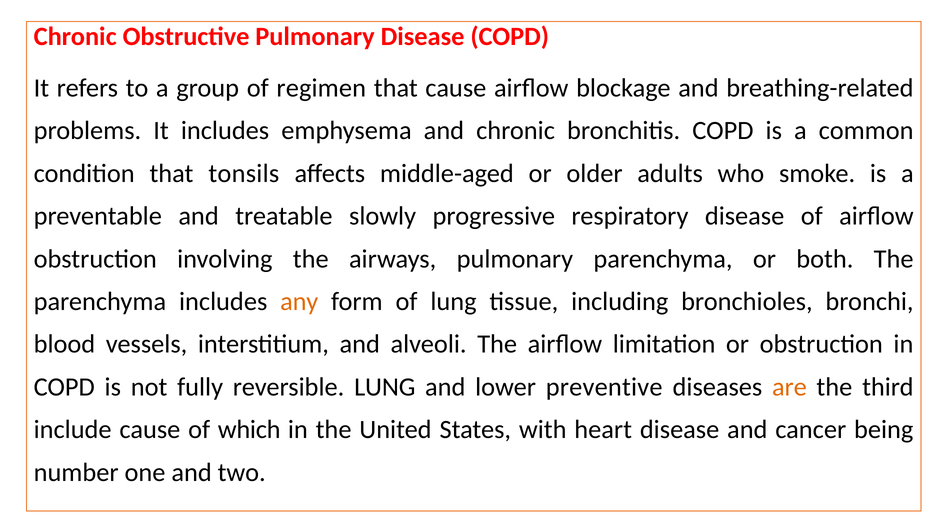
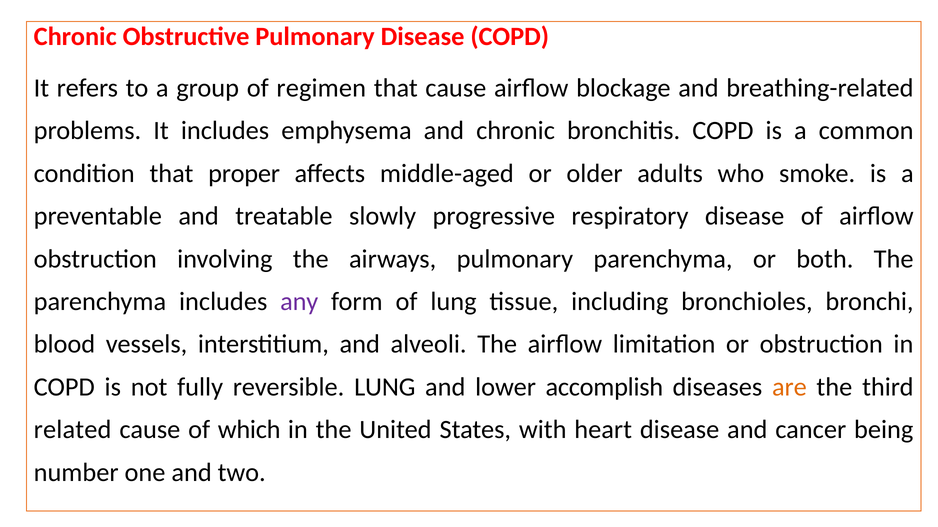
tonsils: tonsils -> proper (244, 174)
any colour: orange -> purple (299, 302)
preventive: preventive -> accomplish (604, 387)
include: include -> related (73, 430)
